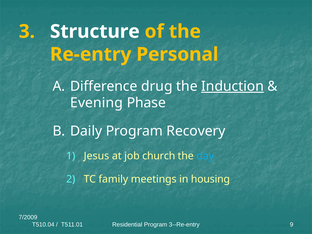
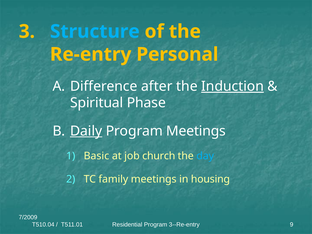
Structure colour: white -> light blue (95, 31)
drug: drug -> after (157, 86)
Evening: Evening -> Spiritual (97, 103)
Daily underline: none -> present (86, 131)
Program Recovery: Recovery -> Meetings (196, 131)
Jesus: Jesus -> Basic (96, 156)
